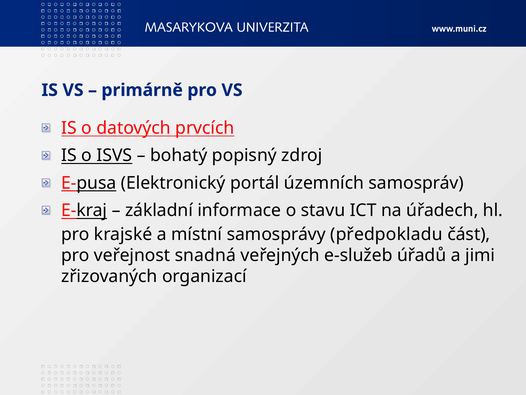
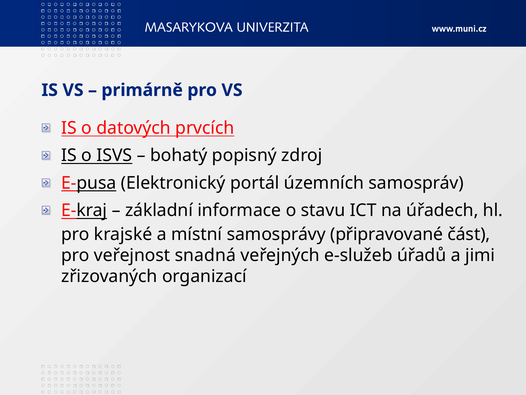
předpokladu: předpokladu -> připravované (387, 234)
